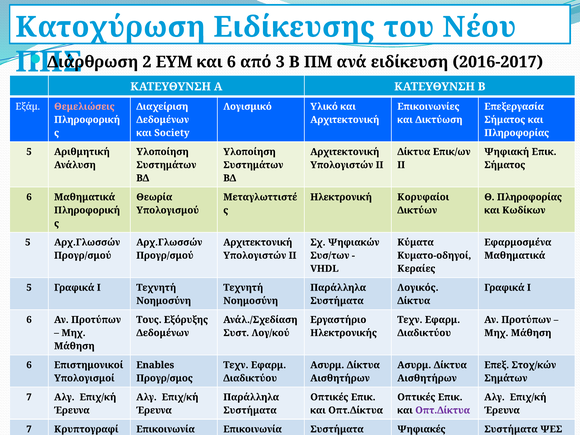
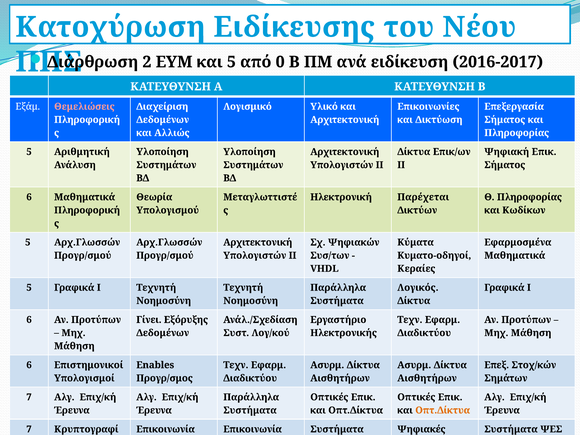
και 6: 6 -> 5 (231, 62)
3: 3 -> 0 (280, 62)
Society: Society -> Αλλιώς (172, 133)
Κορυφαίοι: Κορυφαίοι -> Παρέχεται (423, 197)
Τους: Τους -> Γίνει (149, 320)
Οπτ.Δίκτυα colour: purple -> orange (443, 410)
